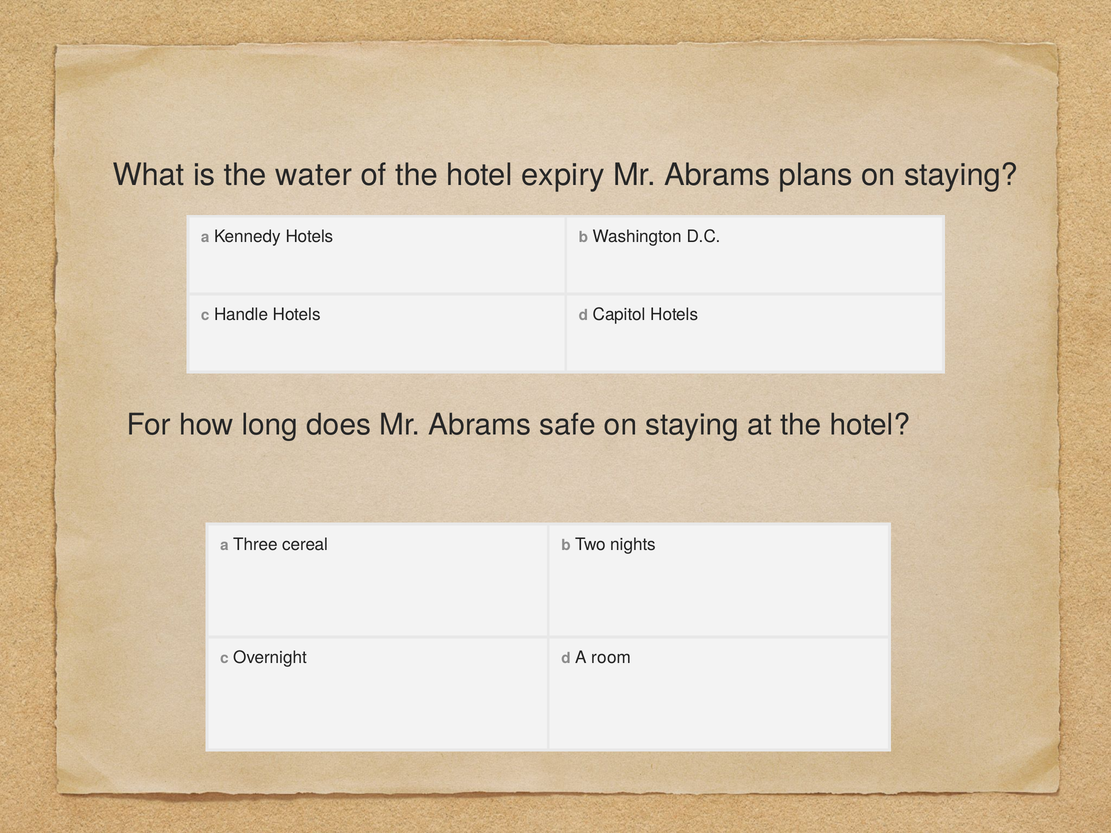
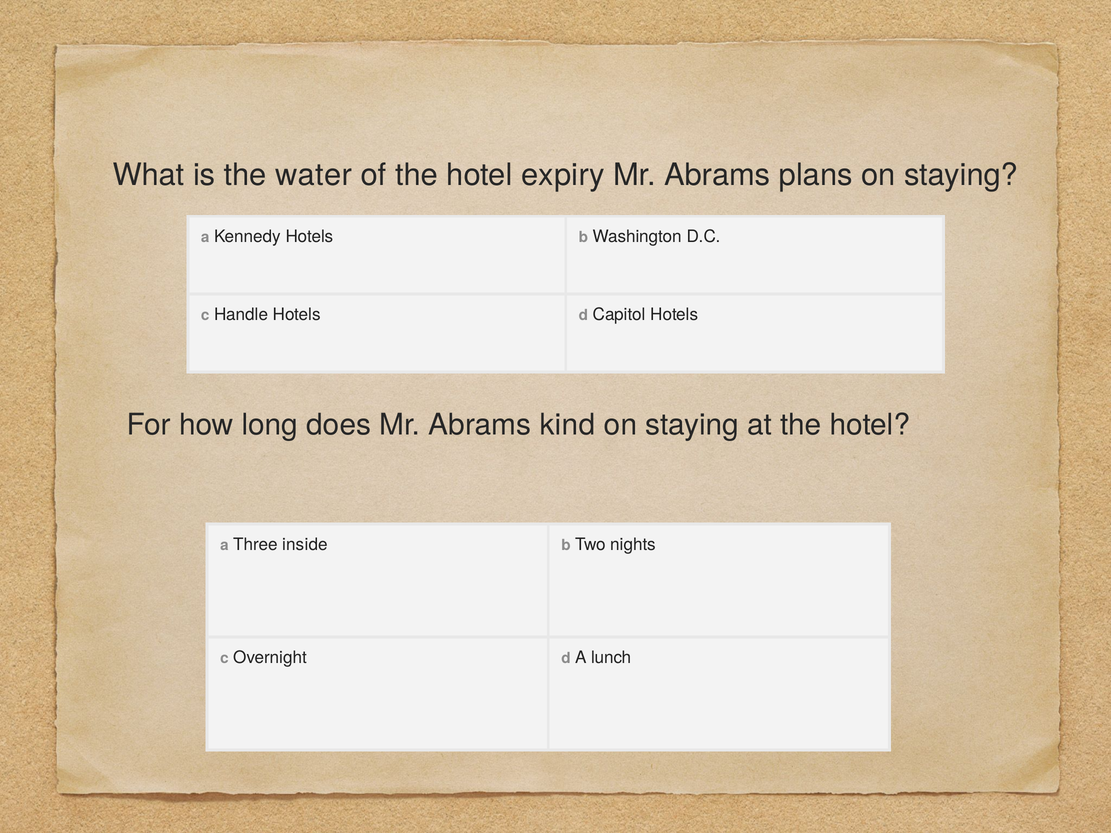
safe: safe -> kind (567, 425)
cereal: cereal -> inside (305, 545)
room: room -> lunch (611, 658)
